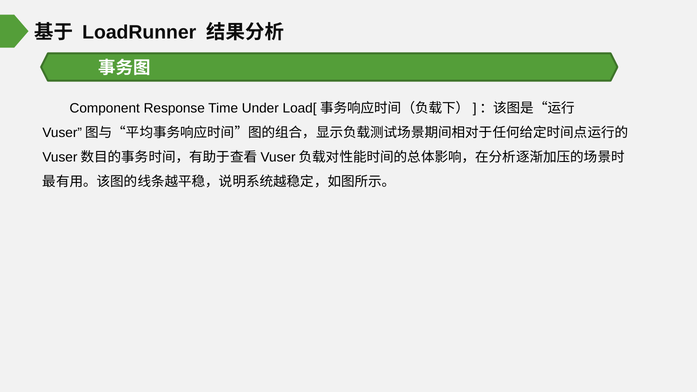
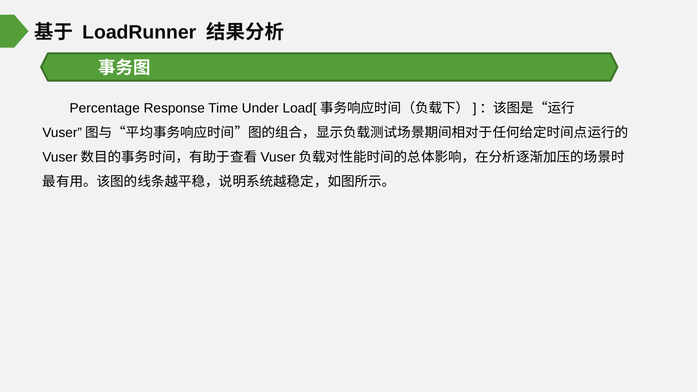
Component: Component -> Percentage (105, 108)
